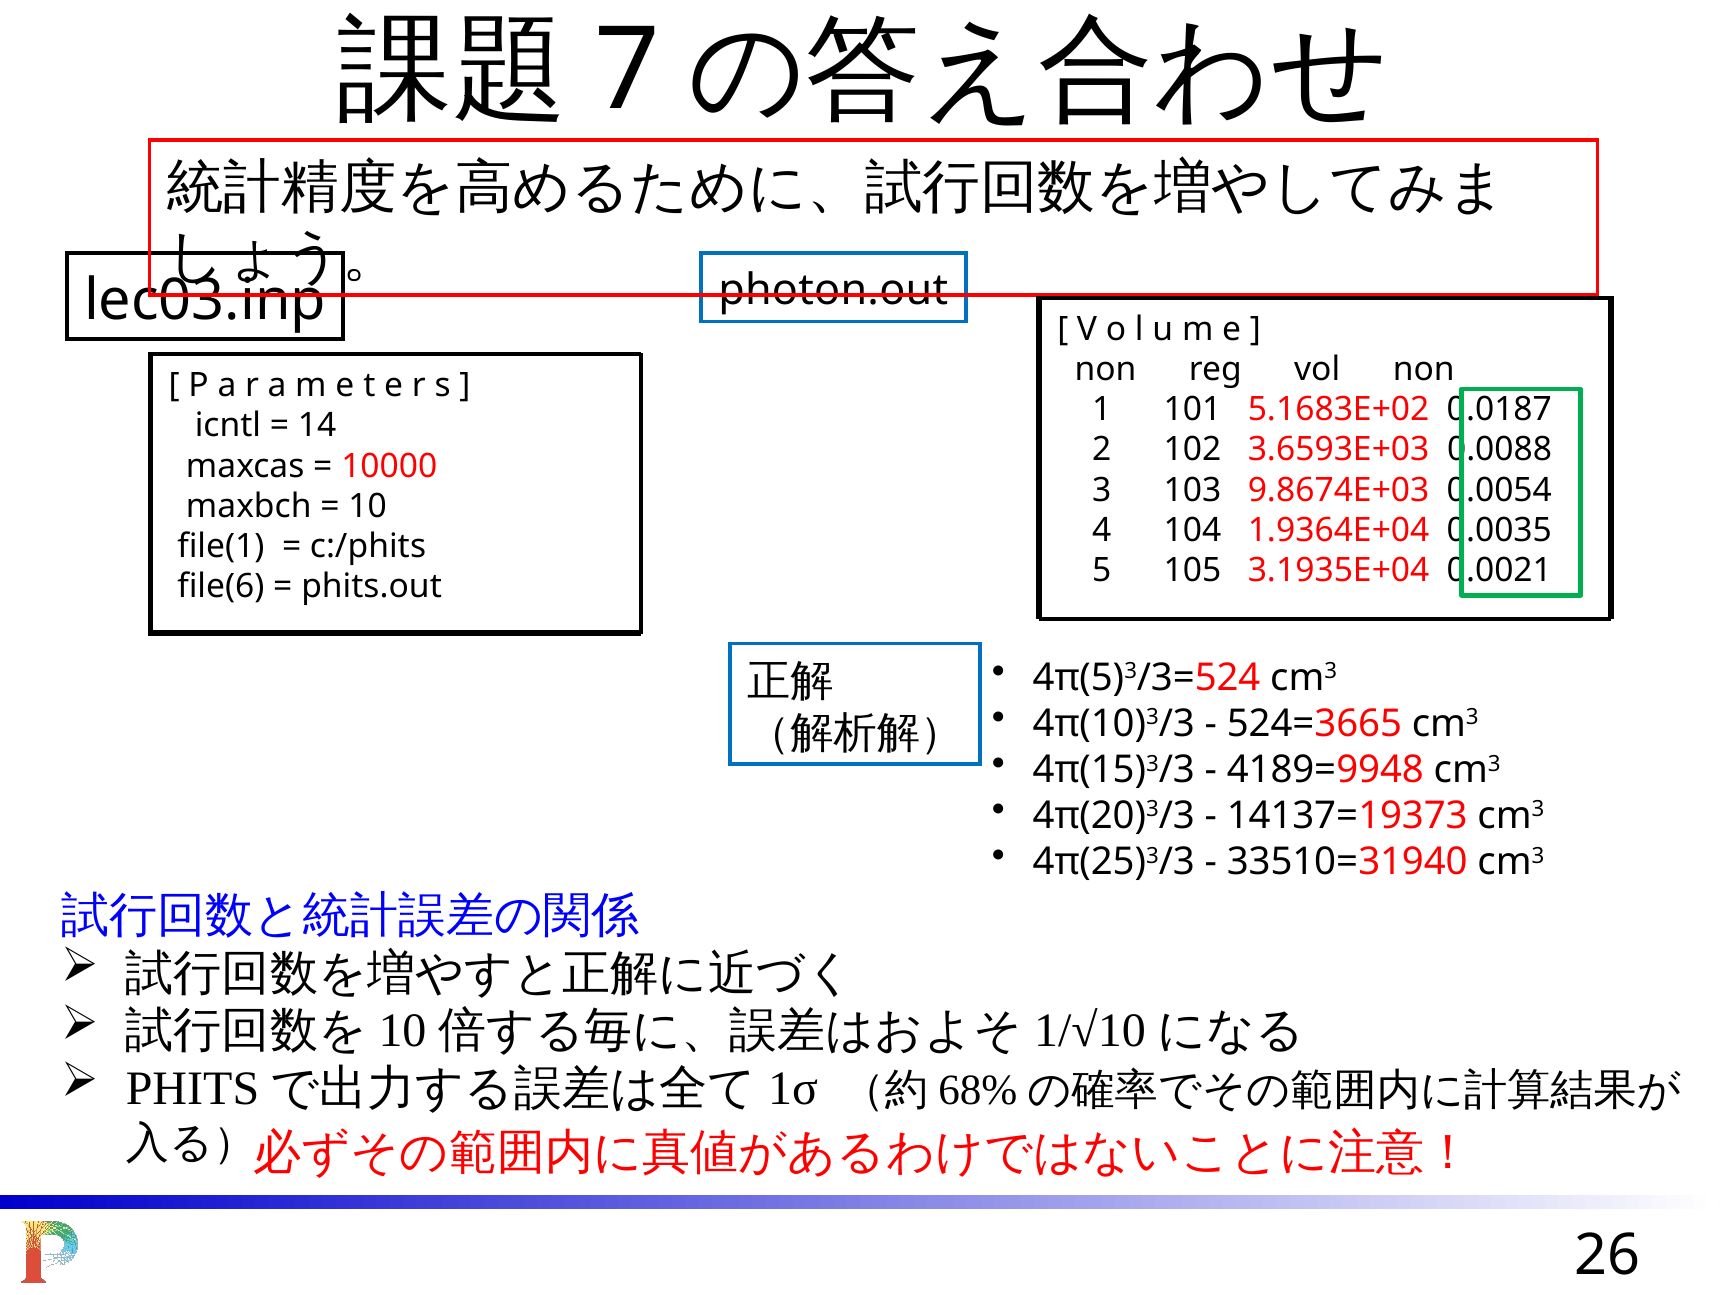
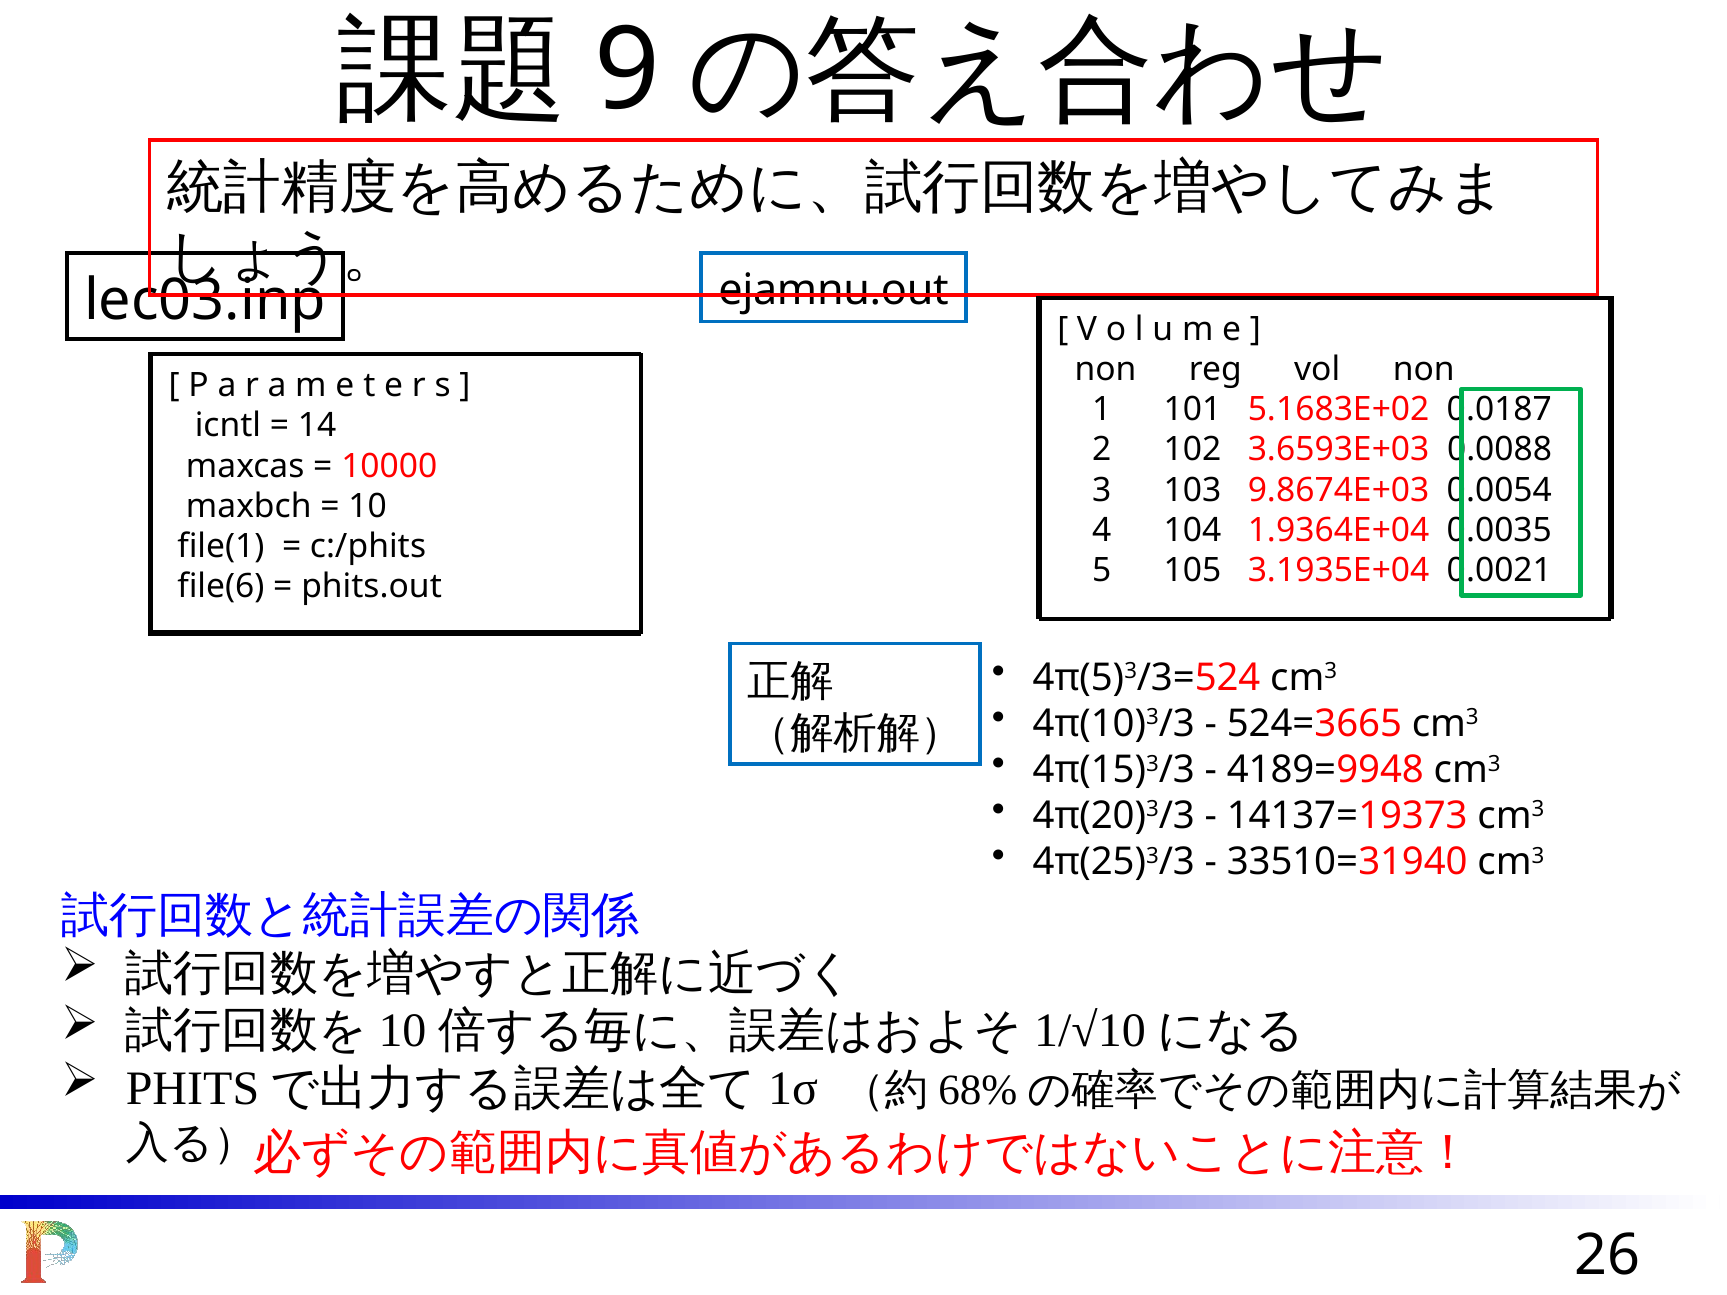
7: 7 -> 9 (628, 70)
photon.out: photon.out -> ejamnu.out (833, 290)
